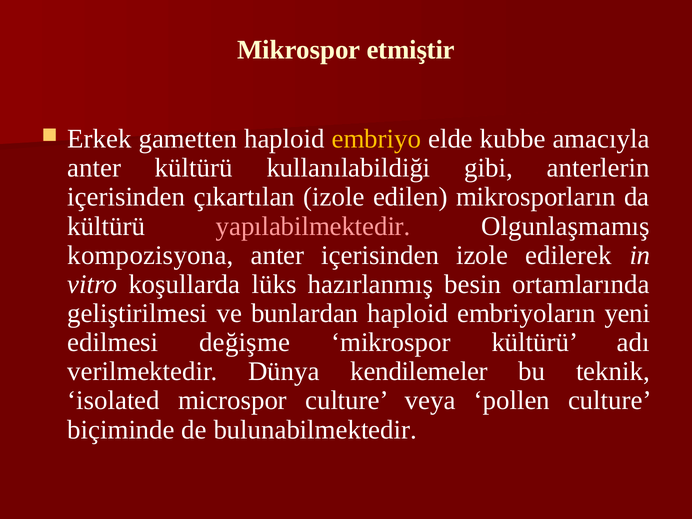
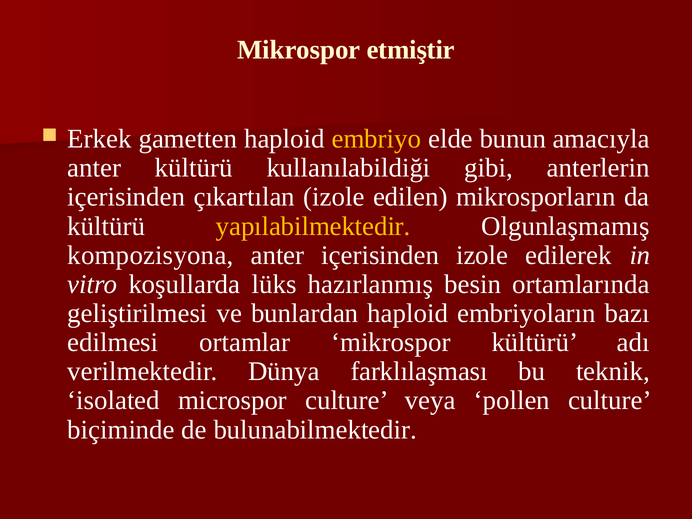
kubbe: kubbe -> bunun (513, 139)
yapılabilmektedir colour: pink -> yellow (313, 226)
yeni: yeni -> bazı (627, 313)
değişme: değişme -> ortamlar (245, 342)
kendilemeler: kendilemeler -> farklılaşması (419, 371)
